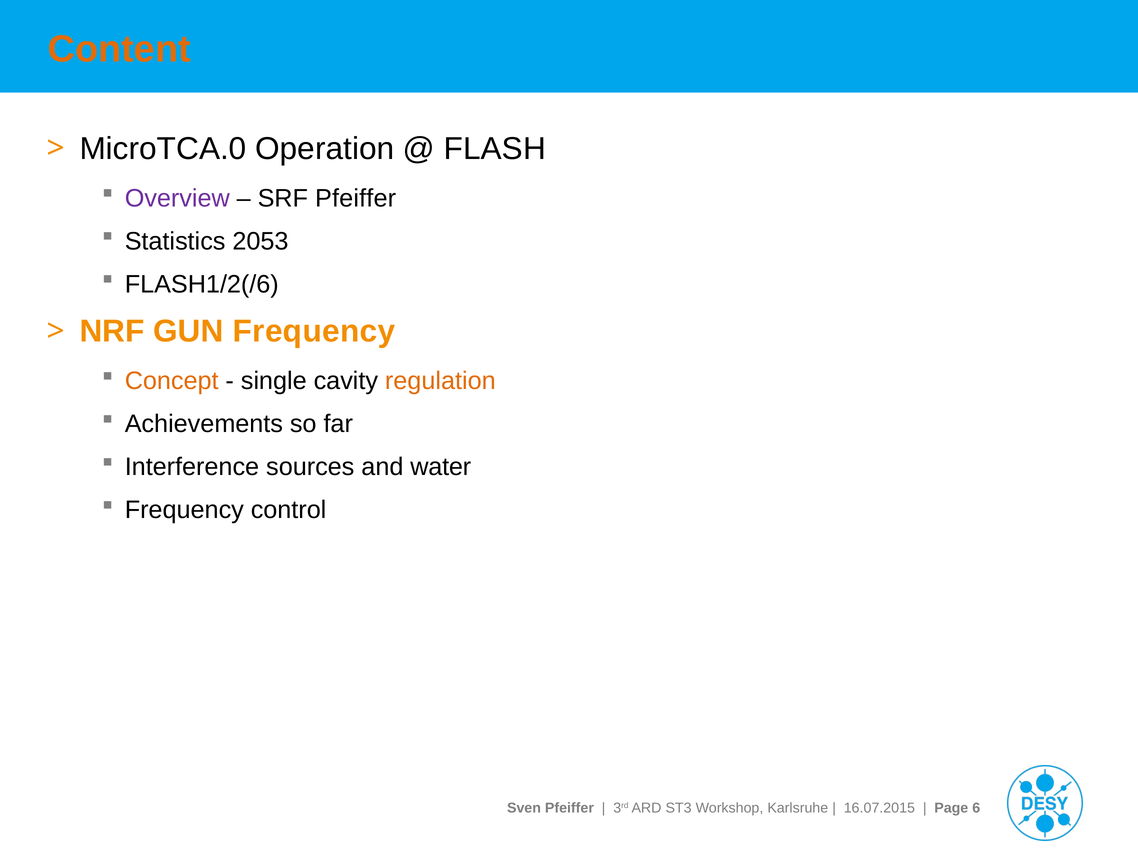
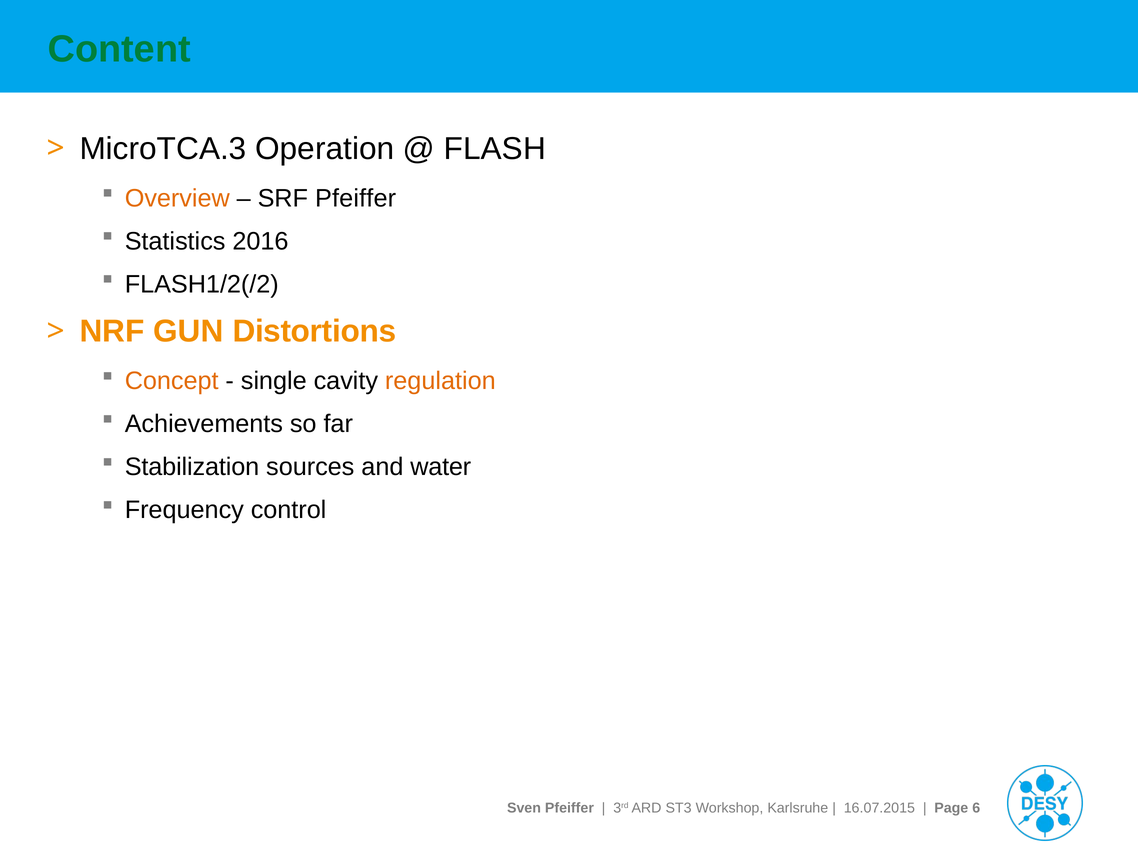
Content colour: orange -> green (119, 49)
MicroTCA.0: MicroTCA.0 -> MicroTCA.3 (163, 149)
Overview colour: purple -> orange (177, 198)
2053: 2053 -> 2016 (260, 241)
FLASH1/2(/6: FLASH1/2(/6 -> FLASH1/2(/2 (202, 284)
GUN Frequency: Frequency -> Distortions (314, 331)
Interference: Interference -> Stabilization (192, 467)
